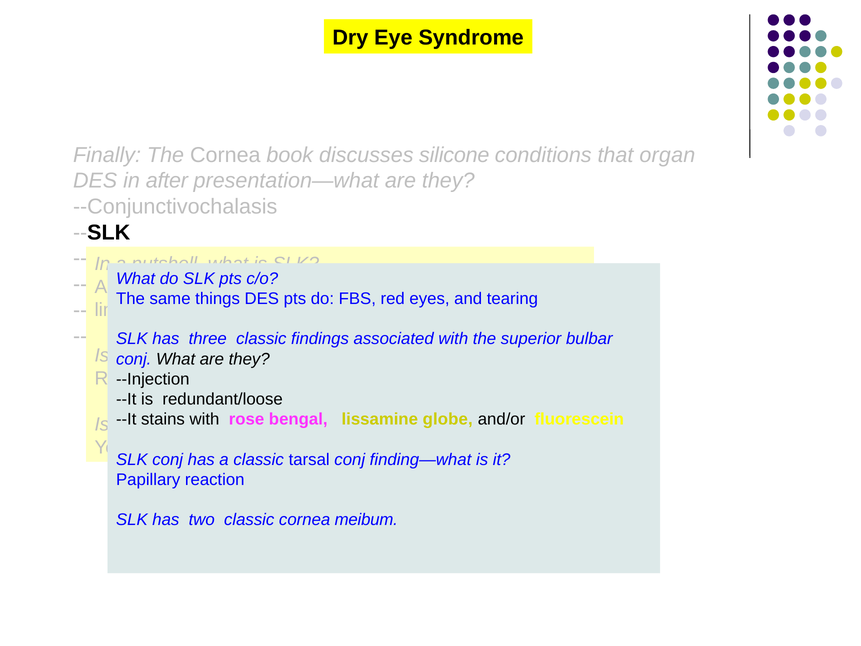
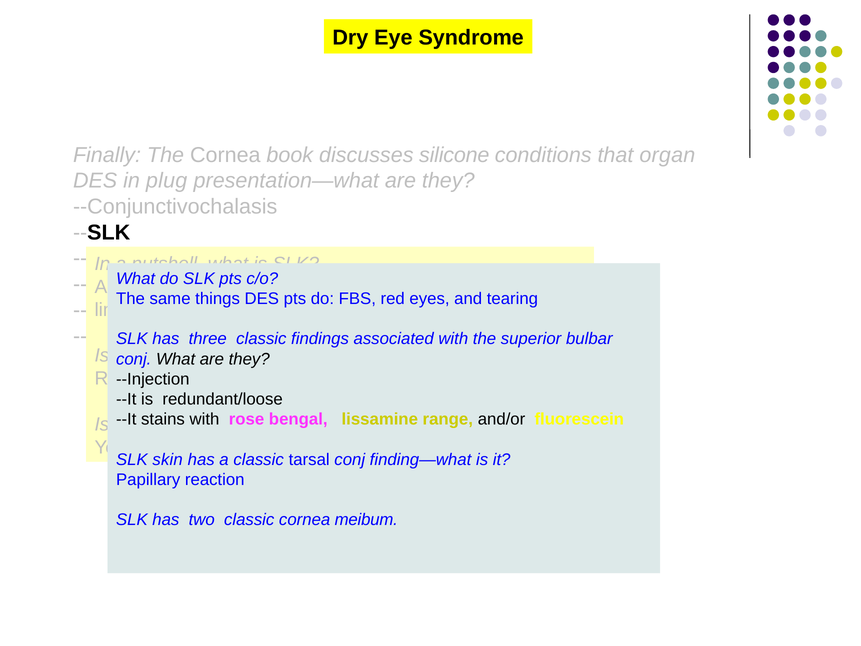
after: after -> plug (167, 181)
globe: globe -> range (448, 419)
SLK conj: conj -> skin (168, 459)
